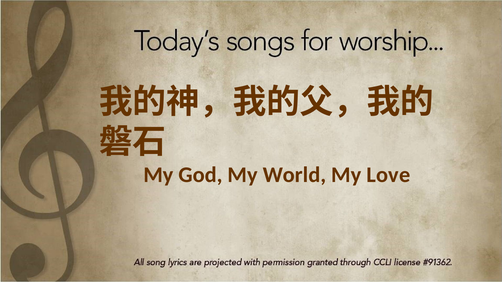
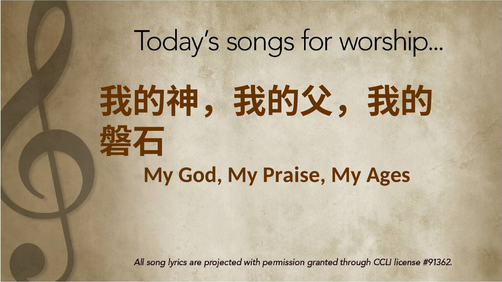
World: World -> Praise (294, 175)
Love: Love -> Ages (388, 175)
